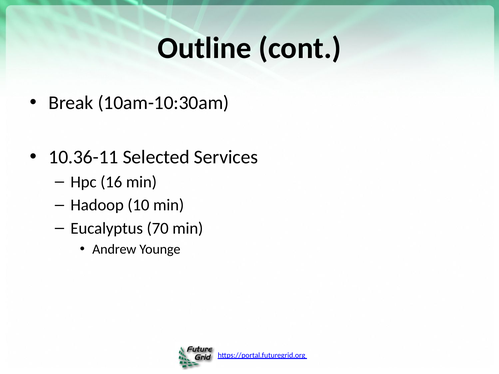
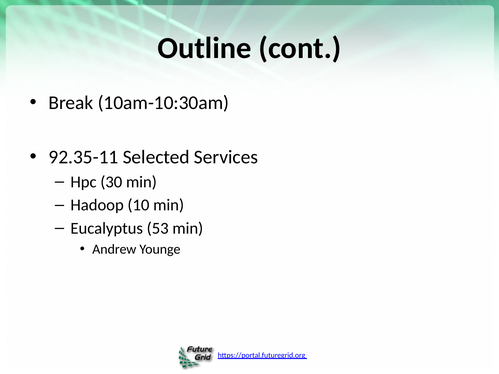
10.36-11: 10.36-11 -> 92.35-11 (84, 157)
16: 16 -> 30 (111, 182)
70: 70 -> 53 (158, 229)
